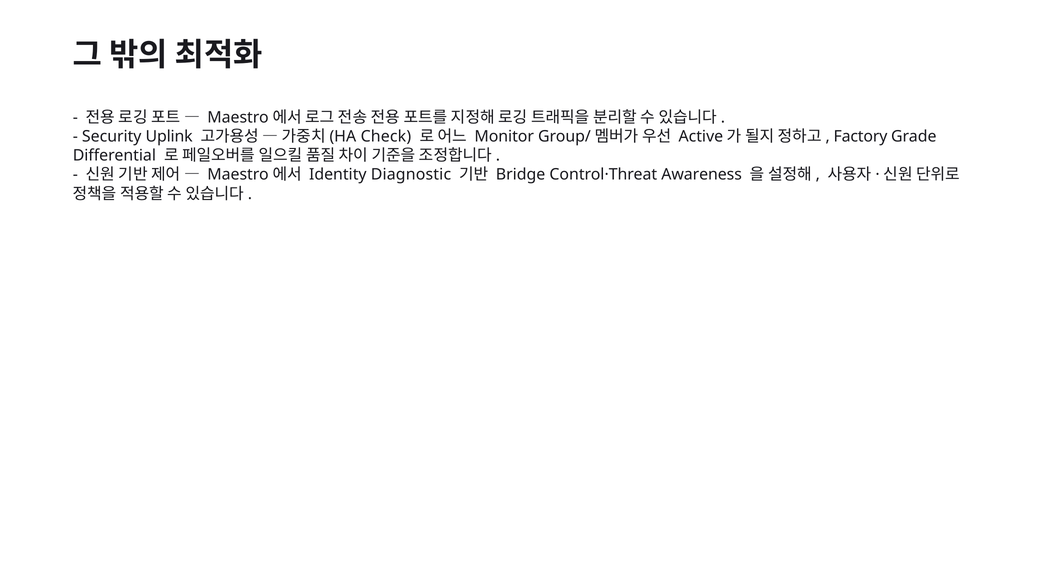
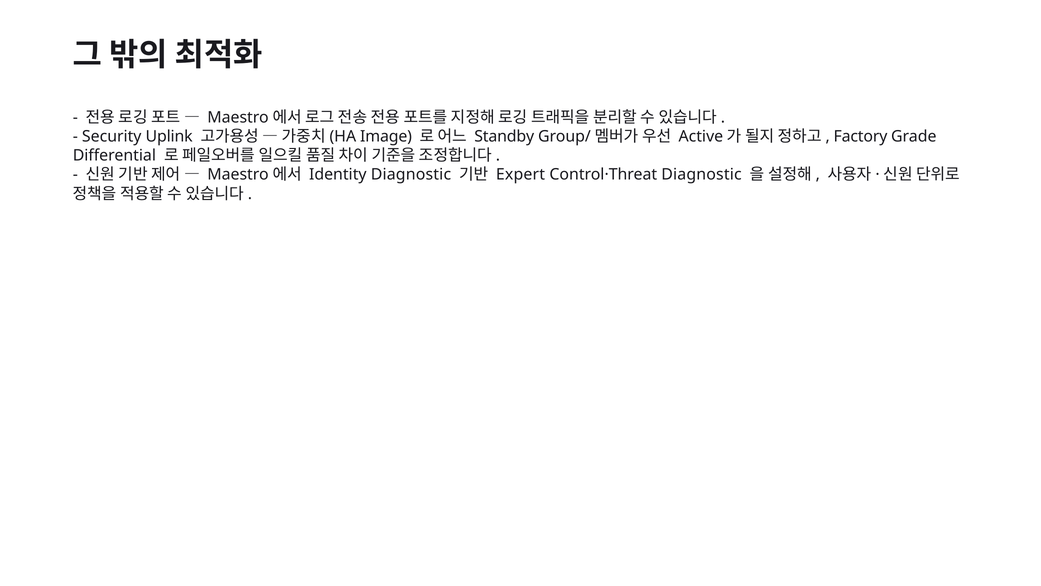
Check: Check -> Image (386, 136)
Monitor: Monitor -> Standby (504, 136)
Bridge: Bridge -> Expert (520, 175)
Control·Threat Awareness: Awareness -> Diagnostic (701, 175)
